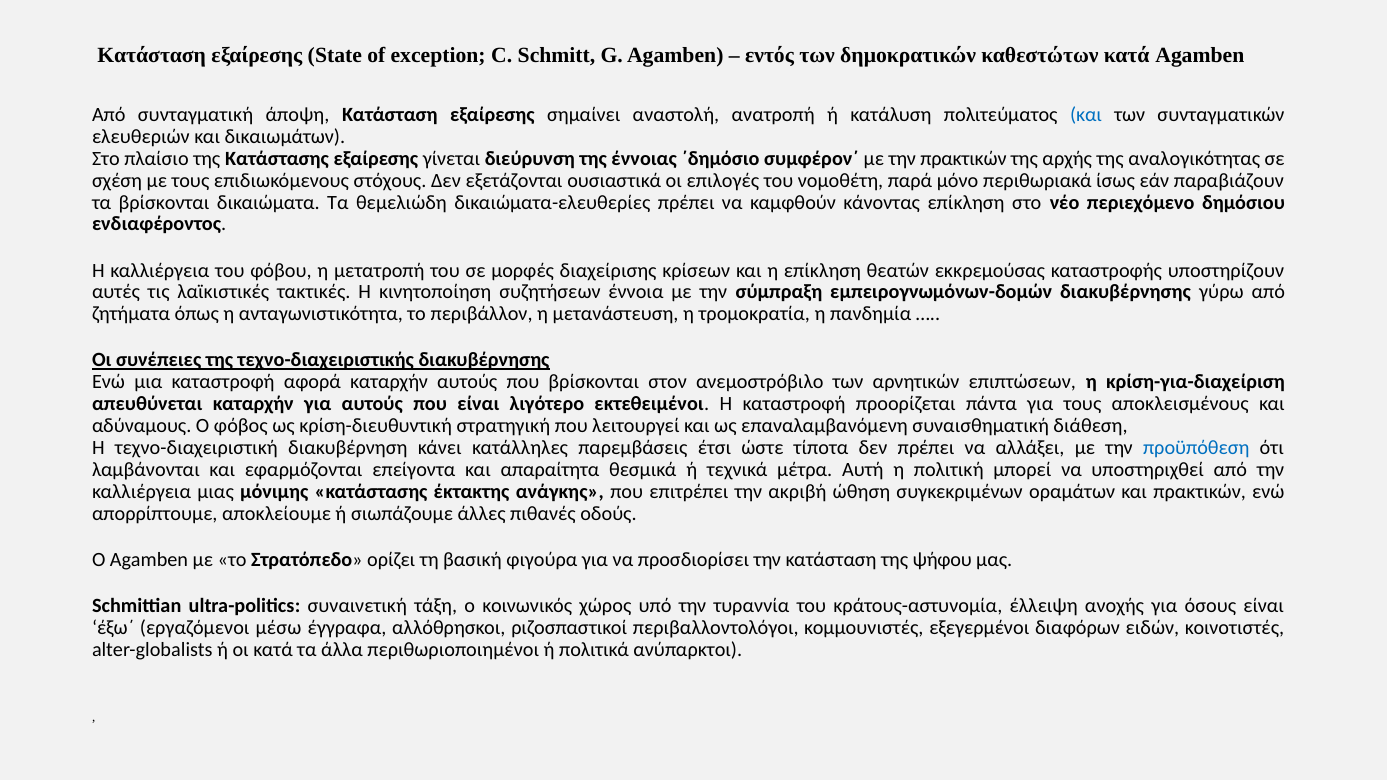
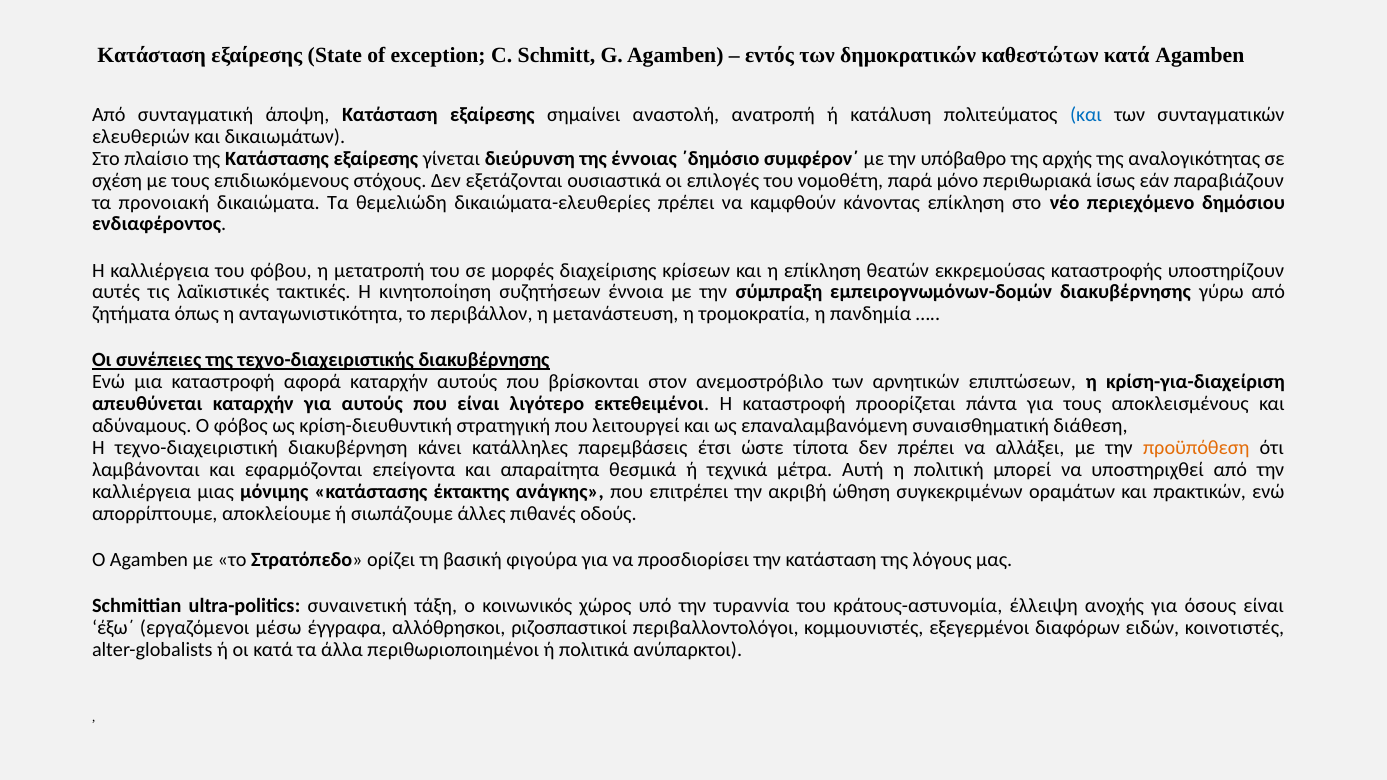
την πρακτικών: πρακτικών -> υπόβαθρο (964, 159)
τα βρίσκονται: βρίσκονται -> προνοιακή (164, 202)
προϋπόθεση colour: blue -> orange (1196, 448)
ψήφου: ψήφου -> λόγους (942, 560)
